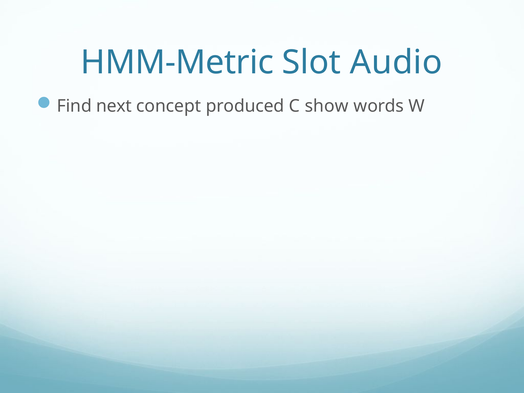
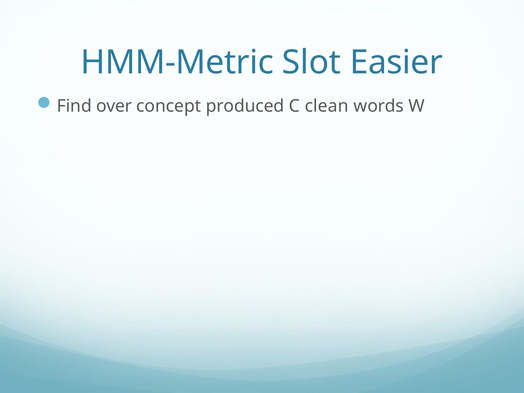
Audio: Audio -> Easier (396, 62)
next: next -> over (114, 106)
show: show -> clean (327, 106)
